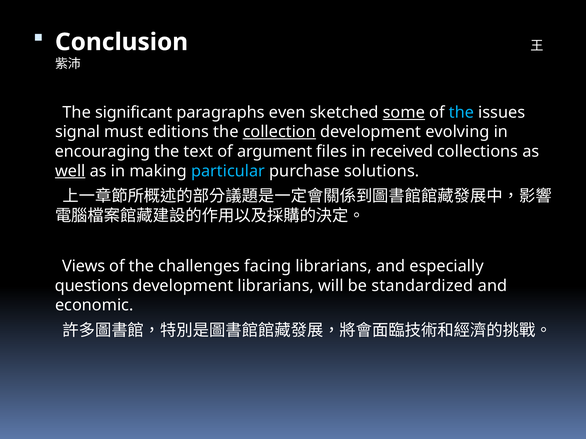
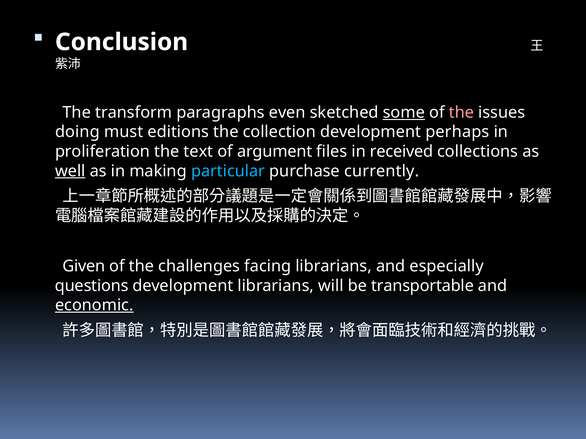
significant: significant -> transform (134, 113)
the colour: light blue -> pink (461, 113)
signal: signal -> doing (77, 132)
collection underline: present -> none (279, 132)
evolving: evolving -> perhaps (457, 132)
encouraging: encouraging -> proliferation (102, 152)
solutions: solutions -> currently (382, 171)
Views: Views -> Given (84, 266)
standardized: standardized -> transportable (423, 286)
economic underline: none -> present (94, 306)
